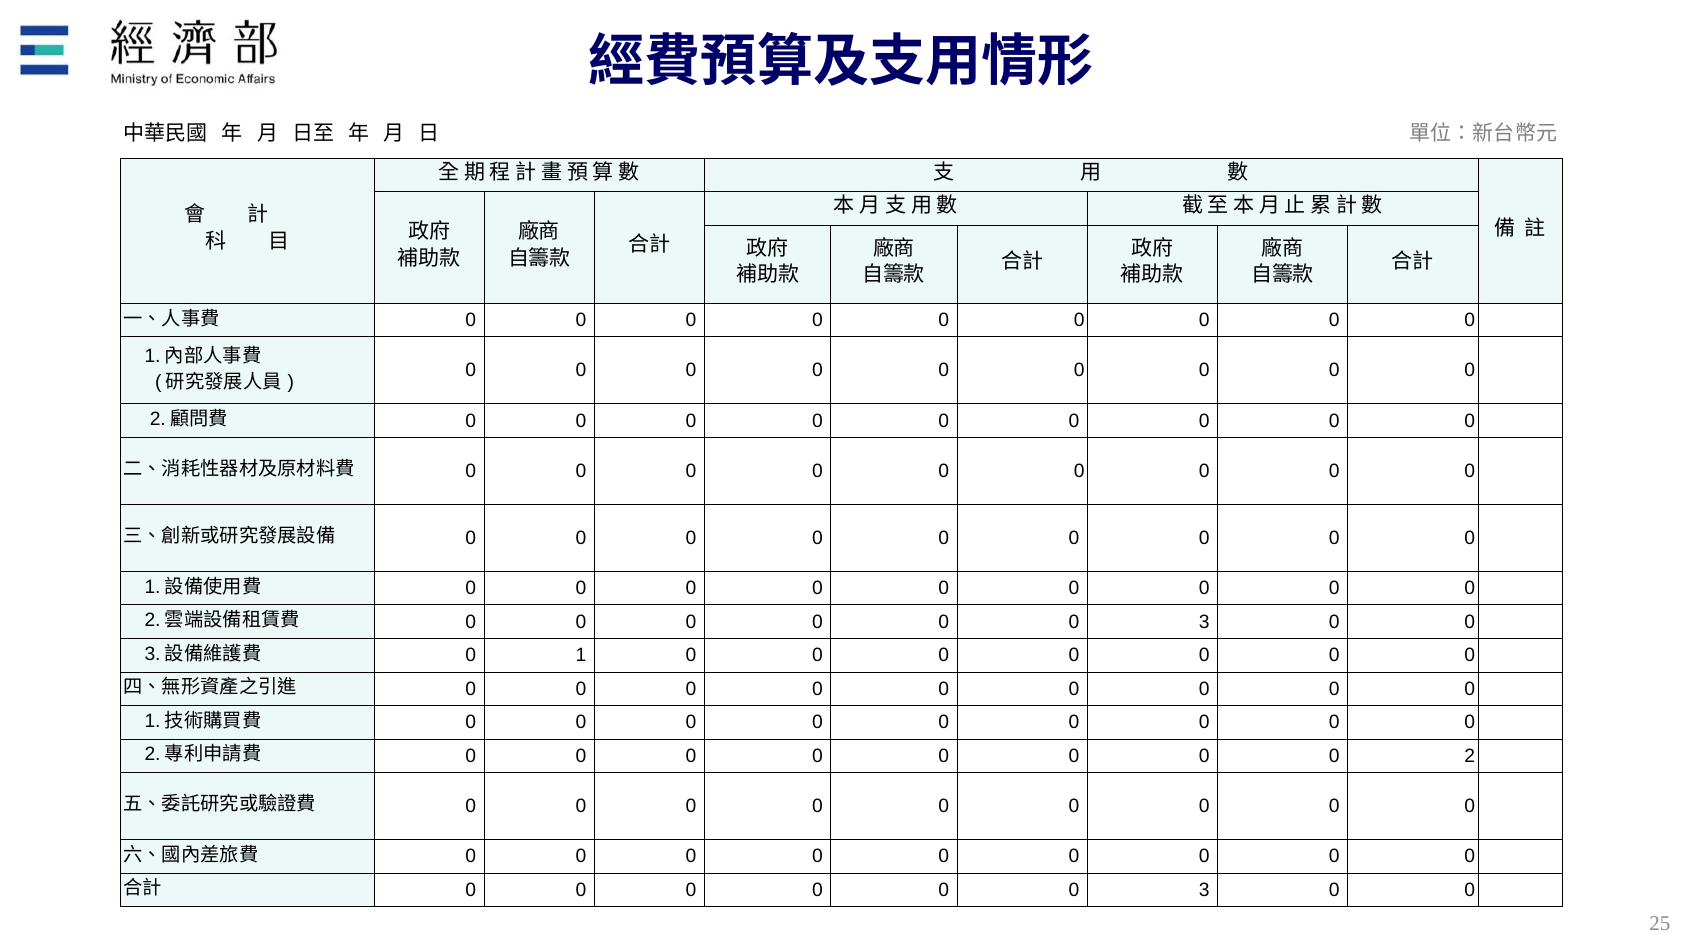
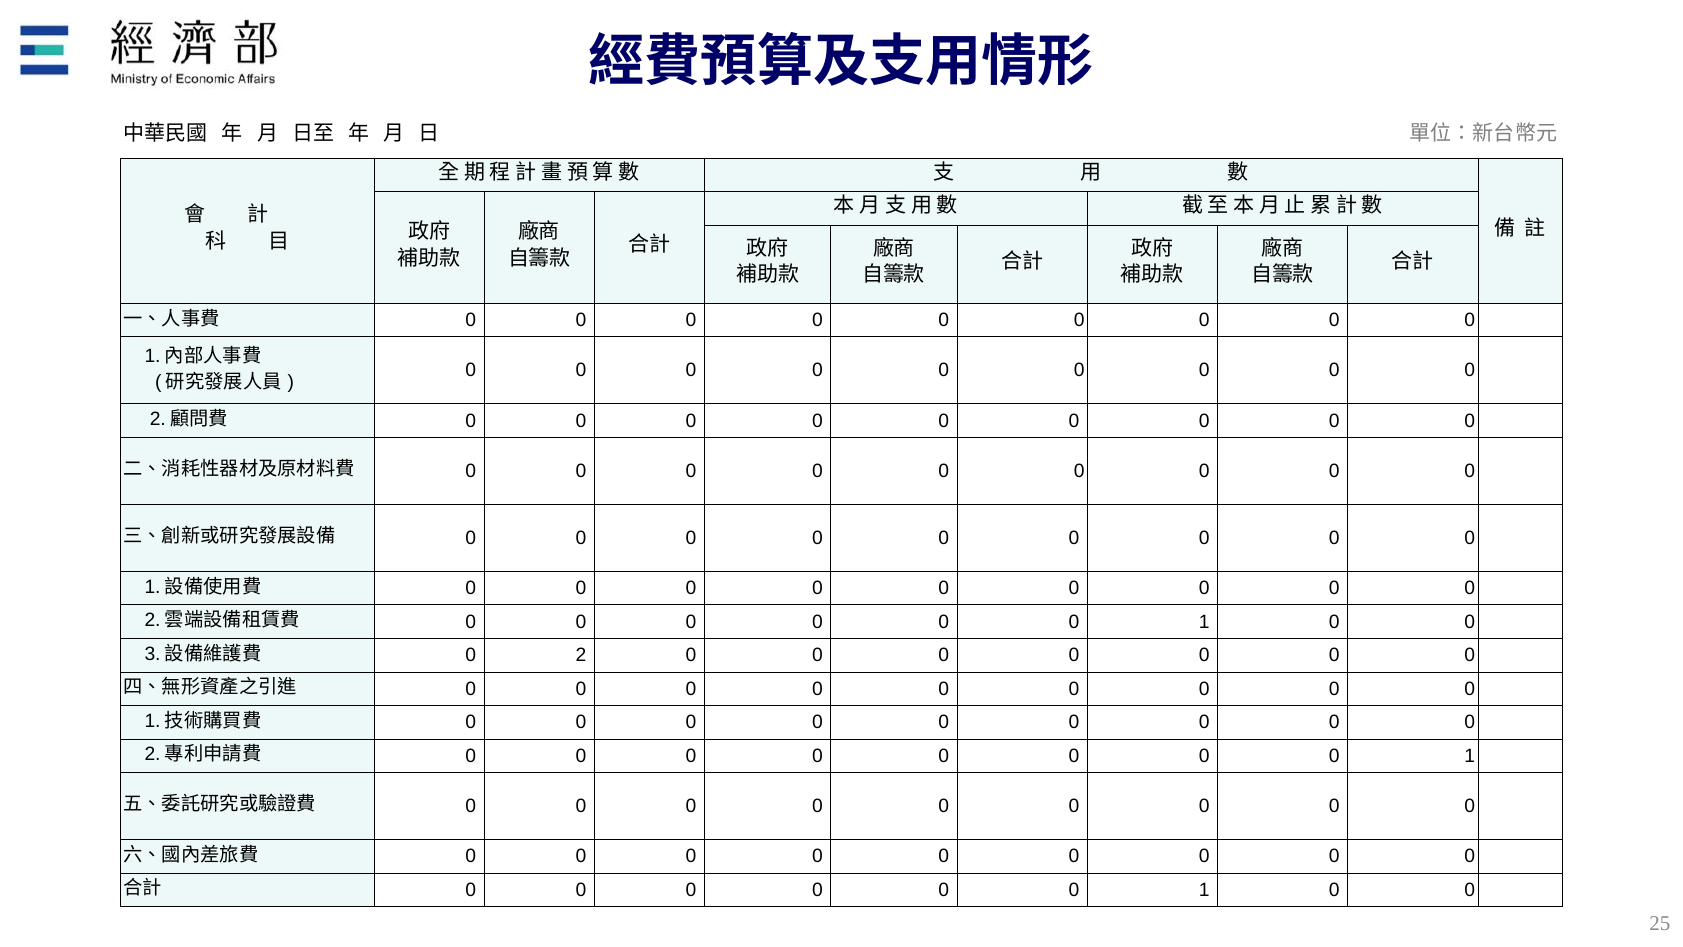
3: 3 -> 1 (1204, 622)
1: 1 -> 2 (581, 655)
2: 2 -> 1 (1470, 756)
3: 3 -> 1 (1204, 889)
